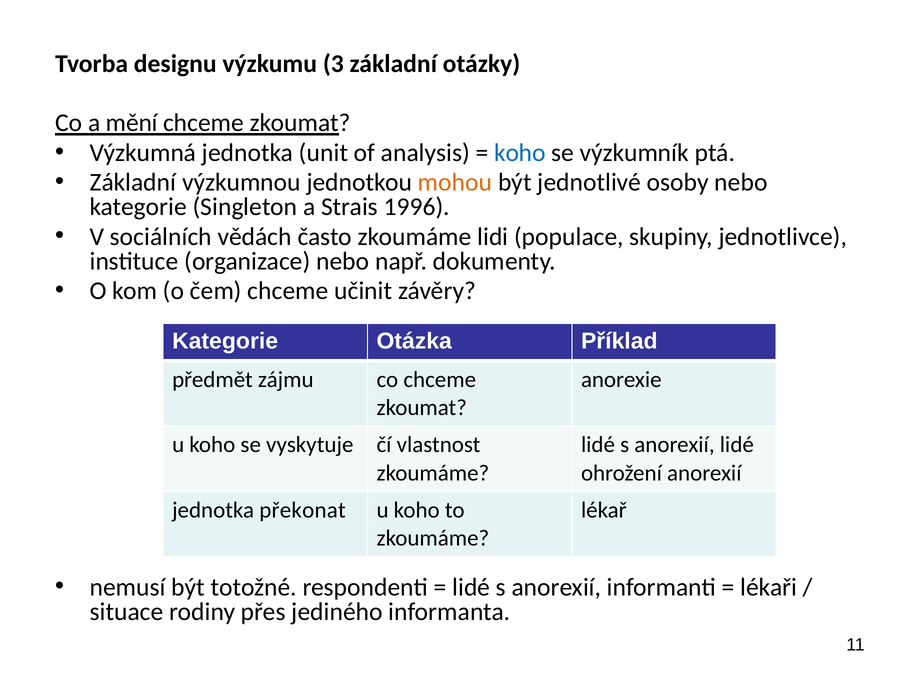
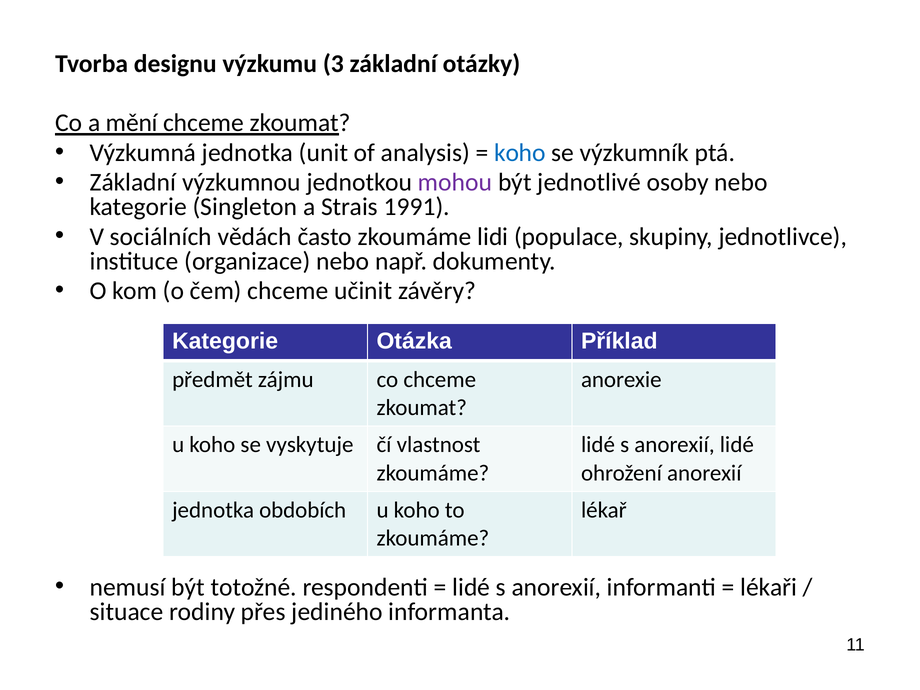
mohou colour: orange -> purple (455, 182)
1996: 1996 -> 1991 (417, 207)
překonat: překonat -> obdobích (303, 510)
